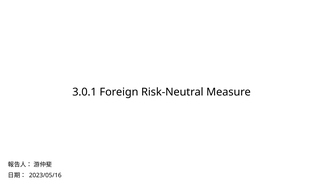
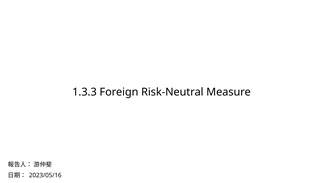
3.0.1: 3.0.1 -> 1.3.3 (84, 92)
